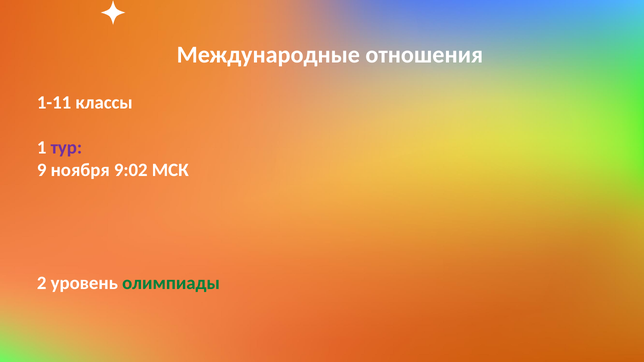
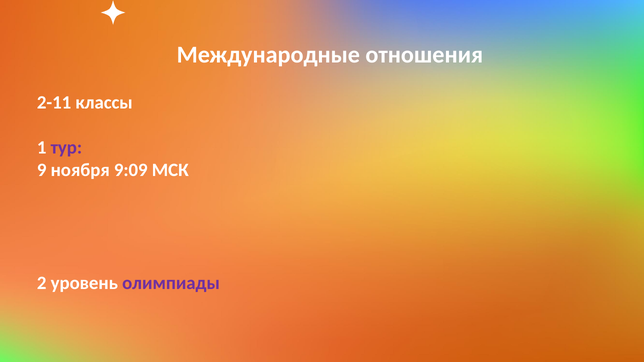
1-11: 1-11 -> 2-11 (54, 103)
9:02: 9:02 -> 9:09 (131, 170)
олимпиады colour: green -> purple (171, 283)
